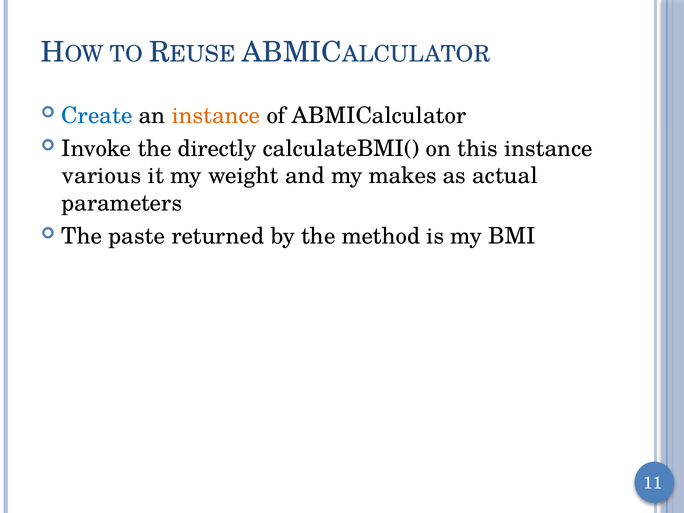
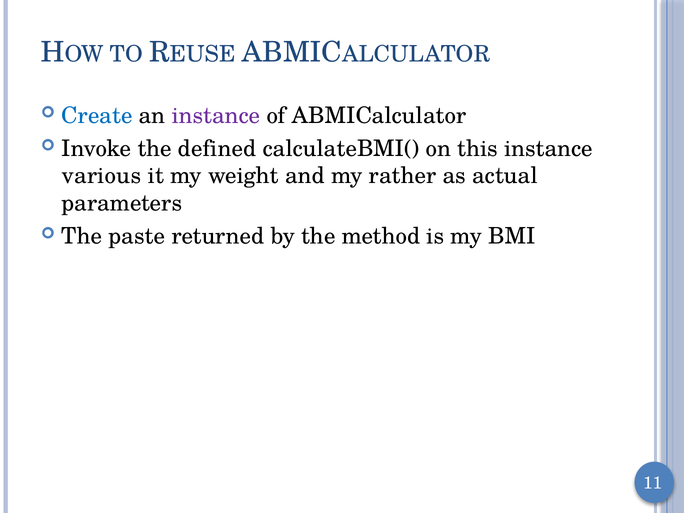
instance colour: orange -> purple (216, 116)
directly: directly -> defined (217, 149)
makes: makes -> rather (403, 176)
